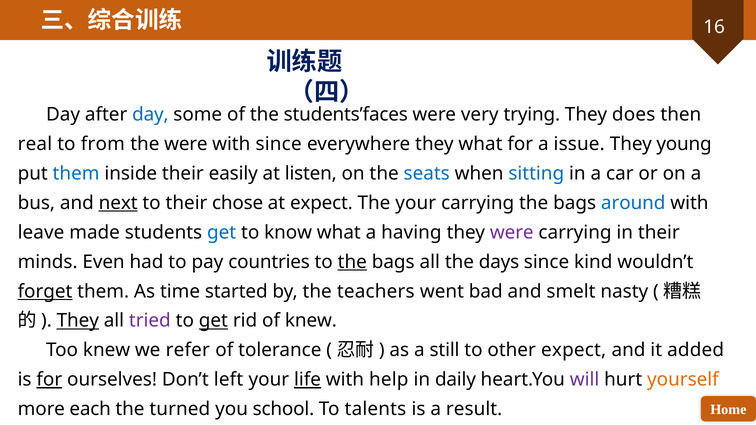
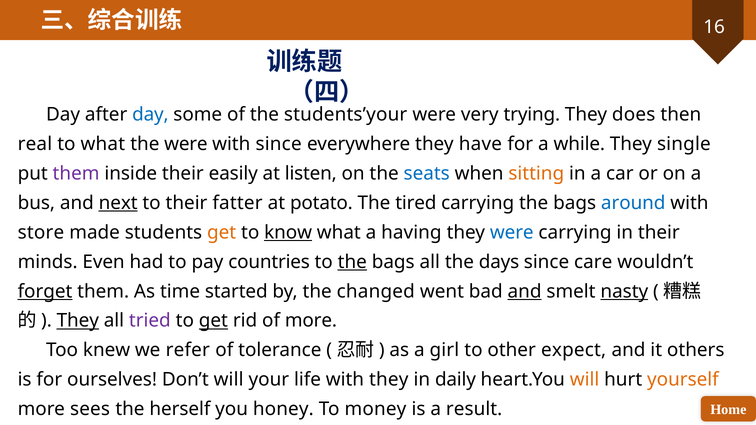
students’faces: students’faces -> students’your (346, 115)
to from: from -> what (103, 144)
they what: what -> have (480, 144)
issue: issue -> while (579, 144)
young: young -> single (684, 144)
them colour: blue -> purple (76, 174)
sitting colour: blue -> orange (536, 174)
chose: chose -> fatter (237, 203)
at expect: expect -> potato (321, 203)
The your: your -> tired (416, 203)
leave: leave -> store (41, 233)
get colour: blue -> orange (222, 233)
know underline: none -> present (288, 233)
were colour: purple -> blue (512, 233)
kind: kind -> care (593, 262)
teachers: teachers -> changed (376, 291)
and underline: none -> present (525, 291)
nasty underline: none -> present (624, 291)
of knew: knew -> more (311, 321)
still: still -> girl (444, 350)
added: added -> others (696, 350)
for underline: present -> none (49, 380)
Don’t left: left -> will (229, 380)
life underline: present -> none (307, 380)
with help: help -> they (389, 380)
will colour: purple -> orange (585, 380)
each: each -> sees (90, 409)
turned: turned -> herself (180, 409)
school: school -> honey (283, 409)
talents: talents -> money (375, 409)
